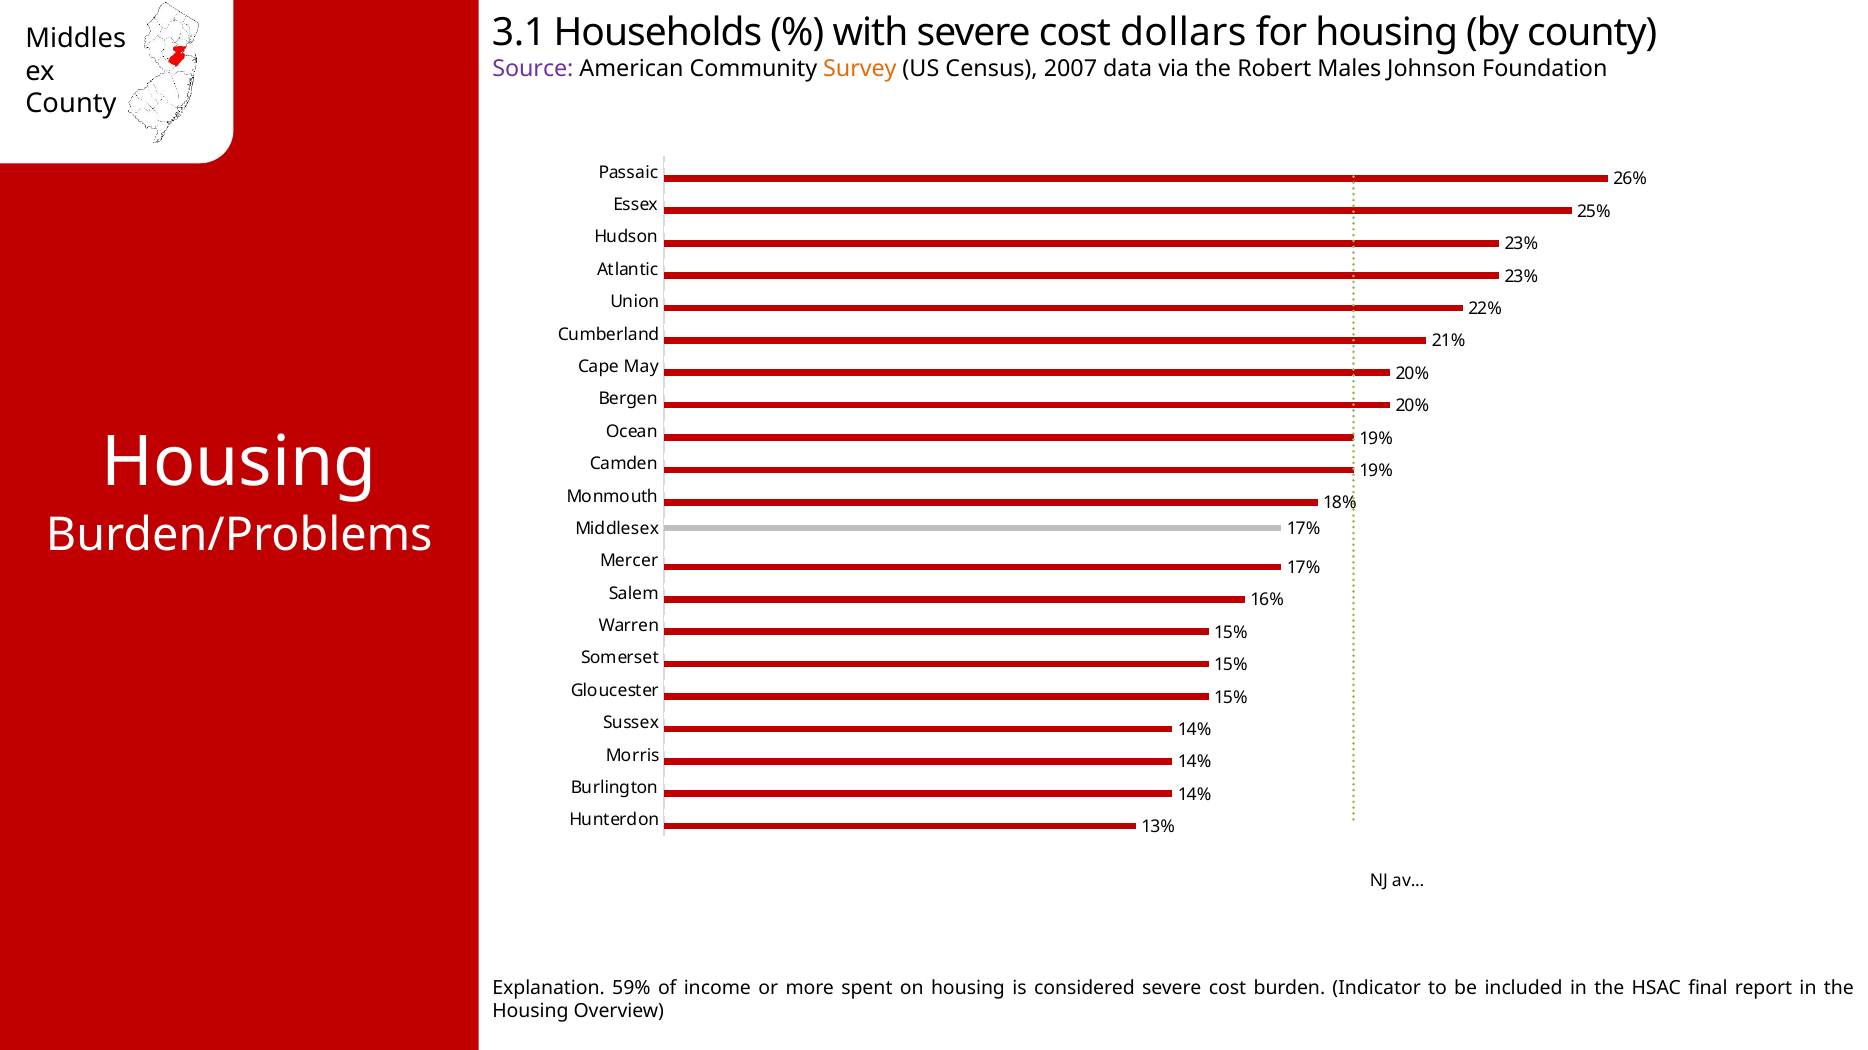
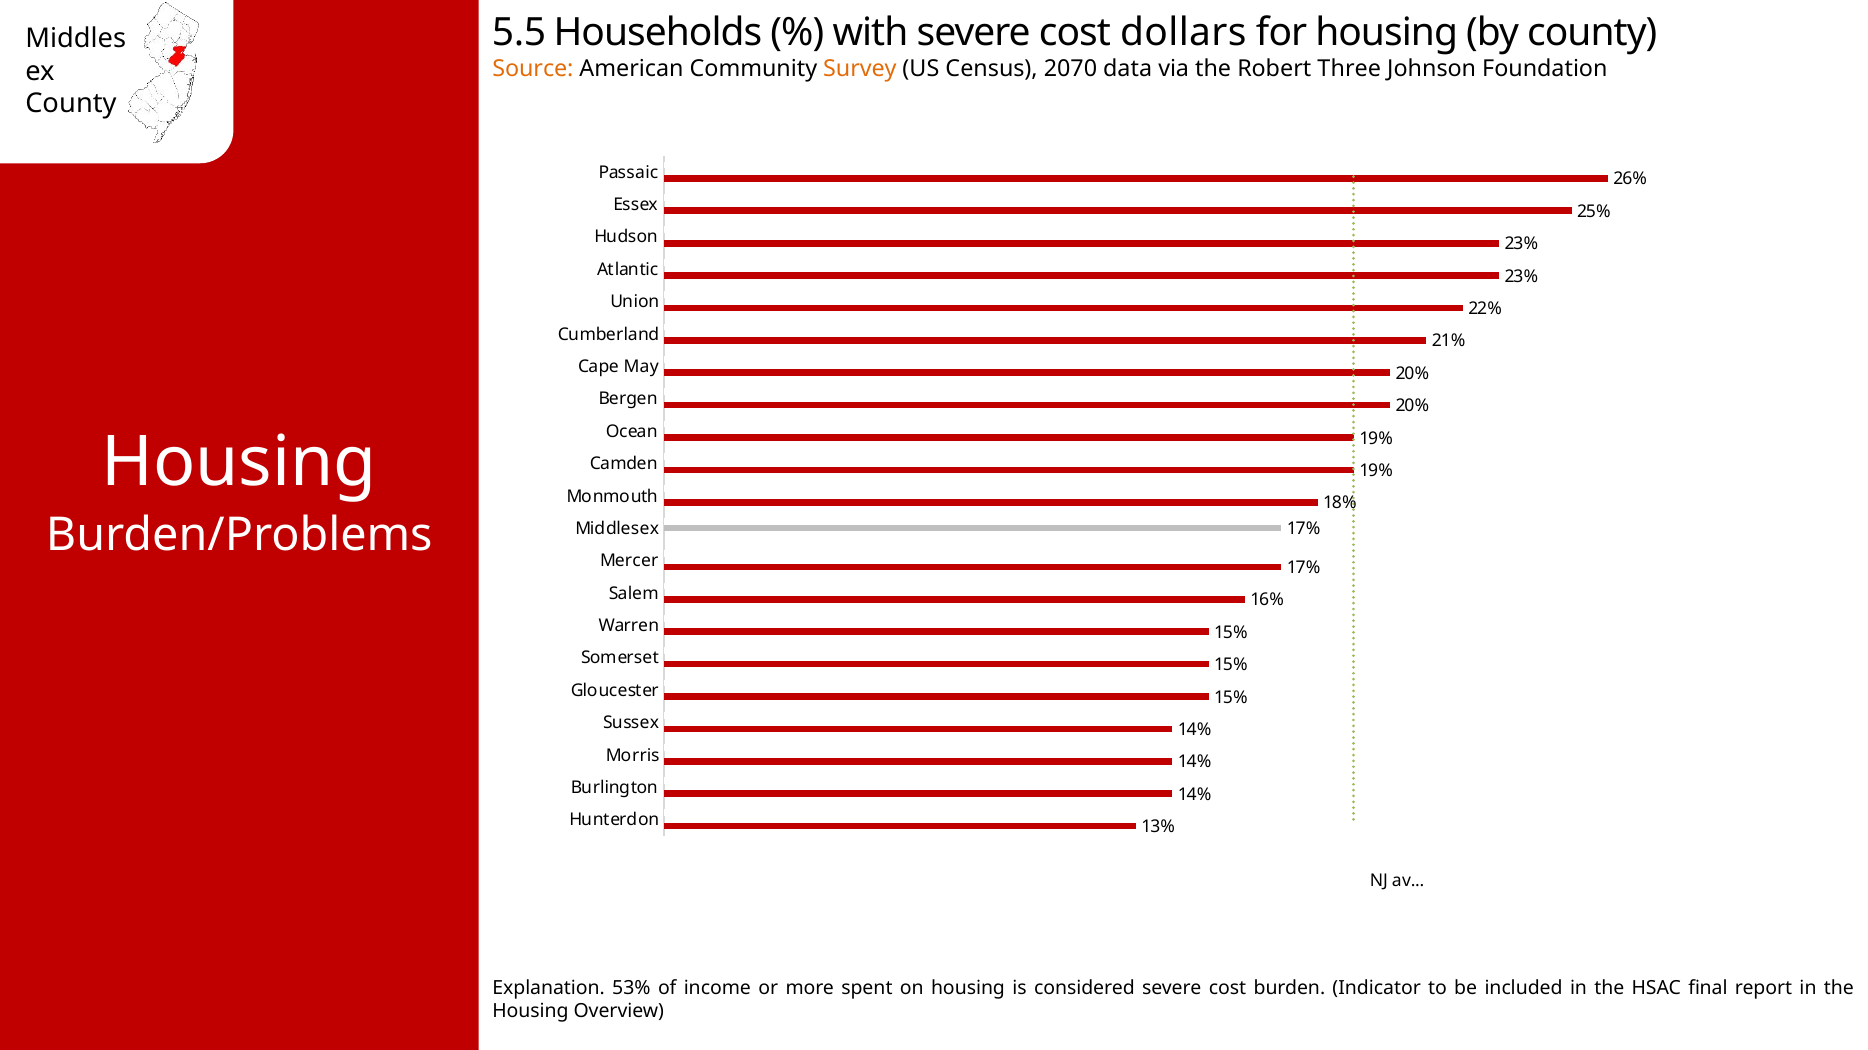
3.1: 3.1 -> 5.5 (519, 33)
Source colour: purple -> orange (533, 69)
2007: 2007 -> 2070 (1070, 69)
Males: Males -> Three (1349, 69)
59%: 59% -> 53% (631, 989)
